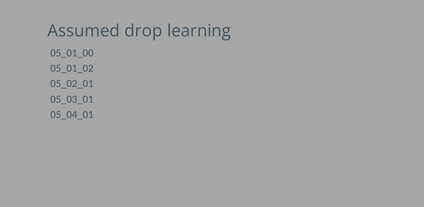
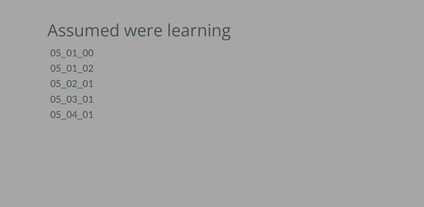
drop: drop -> were (144, 31)
